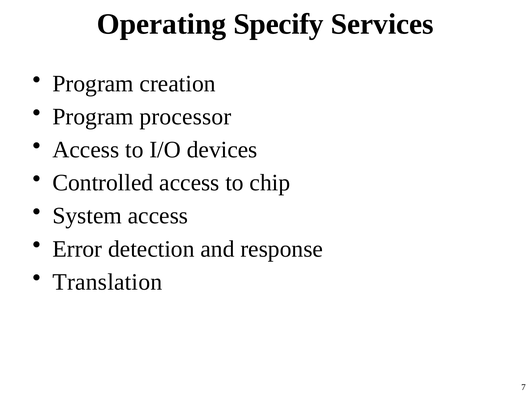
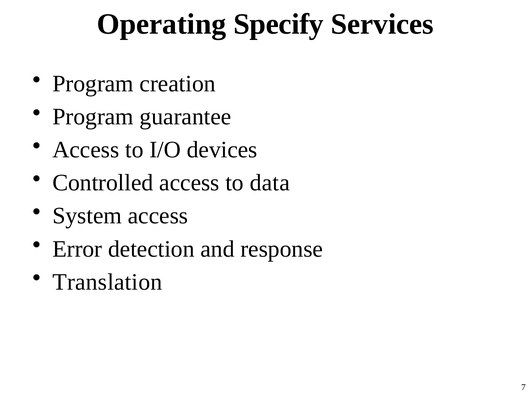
processor: processor -> guarantee (186, 117)
chip: chip -> data (270, 183)
